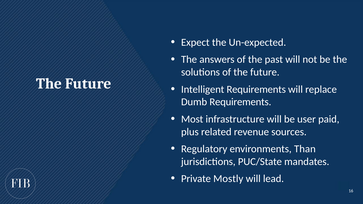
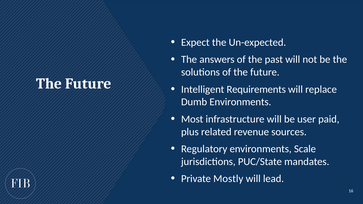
Dumb Requirements: Requirements -> Environments (240, 102)
Than: Than -> Scale (305, 149)
